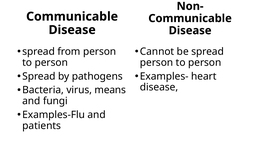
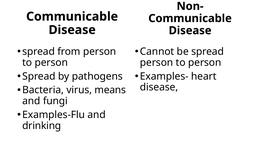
patients: patients -> drinking (42, 125)
